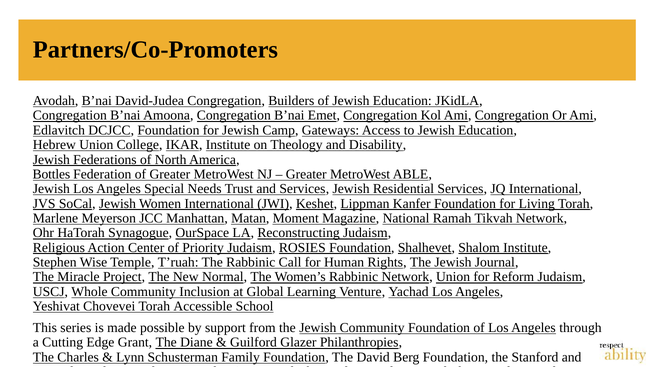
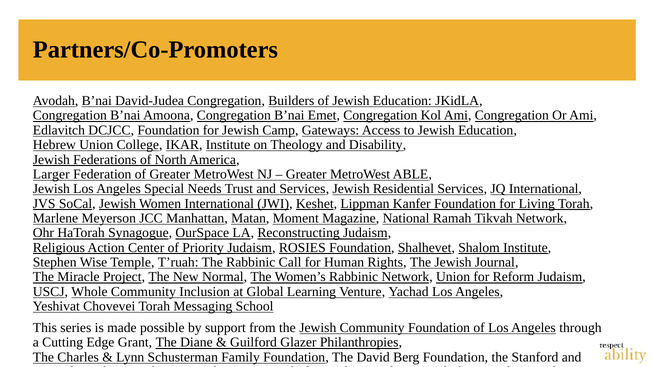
Bottles: Bottles -> Larger (51, 174)
Accessible: Accessible -> Messaging (203, 306)
